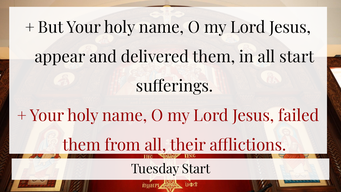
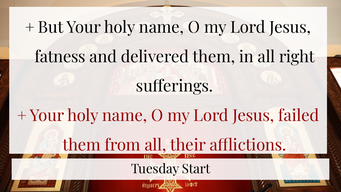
appear: appear -> fatness (60, 57)
all start: start -> right (297, 57)
